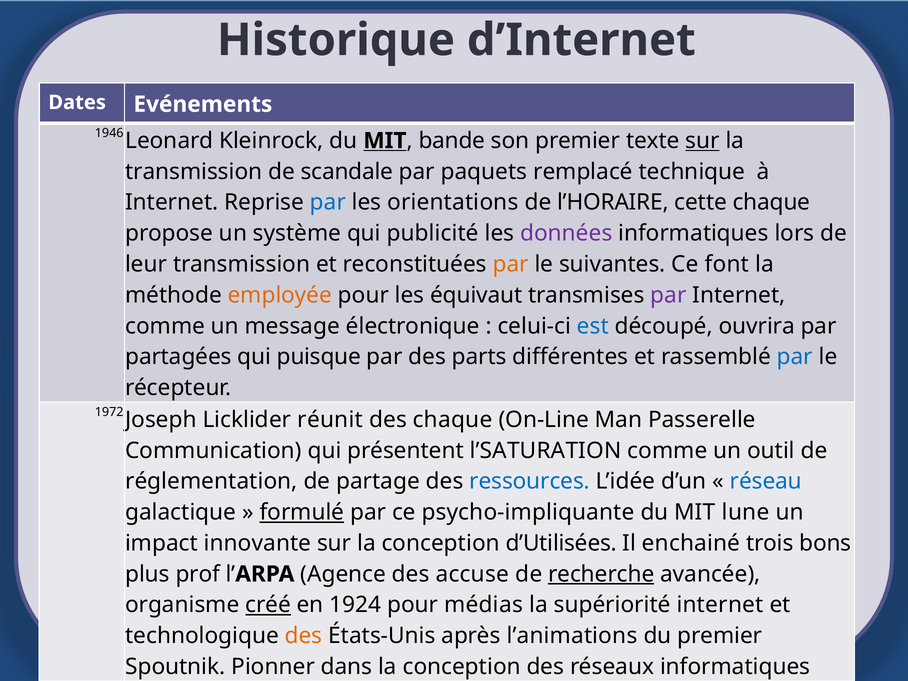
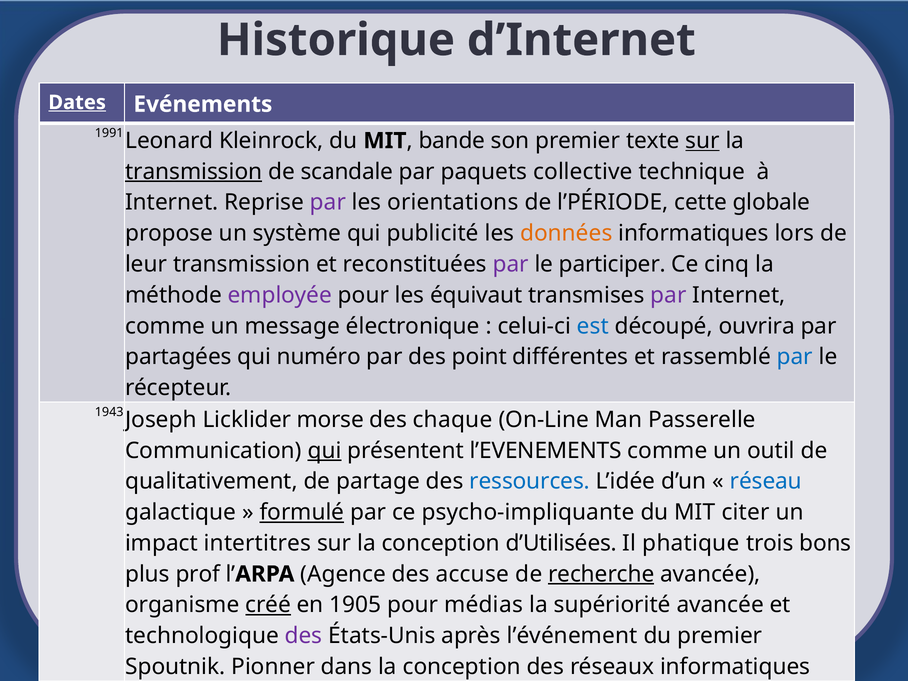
Dates underline: none -> present (77, 102)
1946: 1946 -> 1991 (109, 133)
MIT underline: present -> none (385, 141)
transmission underline: none -> present (194, 172)
remplacé: remplacé -> collective (583, 172)
par colour: blue -> purple (328, 202)
l’HORAIRE: l’HORAIRE -> l’PÉRIODE (613, 202)
cette chaque: chaque -> globale (771, 202)
données colour: purple -> orange (566, 233)
par colour: orange -> purple (511, 264)
suivantes: suivantes -> participer (612, 264)
font: font -> cinq (727, 264)
employée colour: orange -> purple (280, 295)
puisque: puisque -> numéro (319, 357)
parts: parts -> point (479, 357)
1972: 1972 -> 1943 (109, 412)
réunit: réunit -> morse (330, 420)
qui underline: none -> present (324, 451)
l’SATURATION: l’SATURATION -> l’EVENEMENTS (546, 451)
réglementation: réglementation -> qualitativement (211, 481)
lune: lune -> citer (746, 512)
innovante: innovante -> intertitres (257, 543)
enchainé: enchainé -> phatique (691, 543)
1924: 1924 -> 1905 (355, 605)
supériorité internet: internet -> avancée (720, 605)
des colour: orange -> purple (304, 636)
l’animations: l’animations -> l’événement (572, 636)
